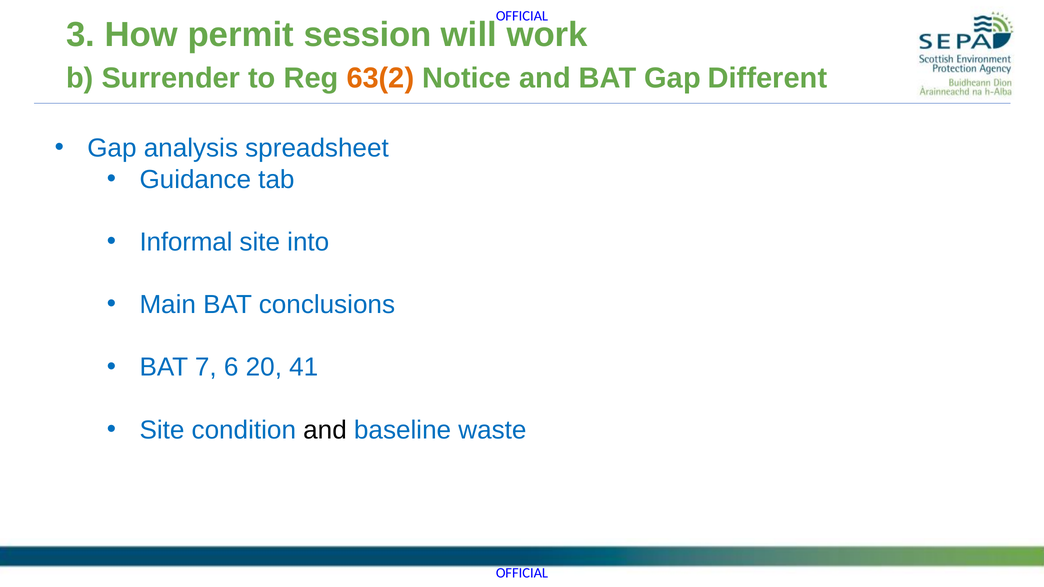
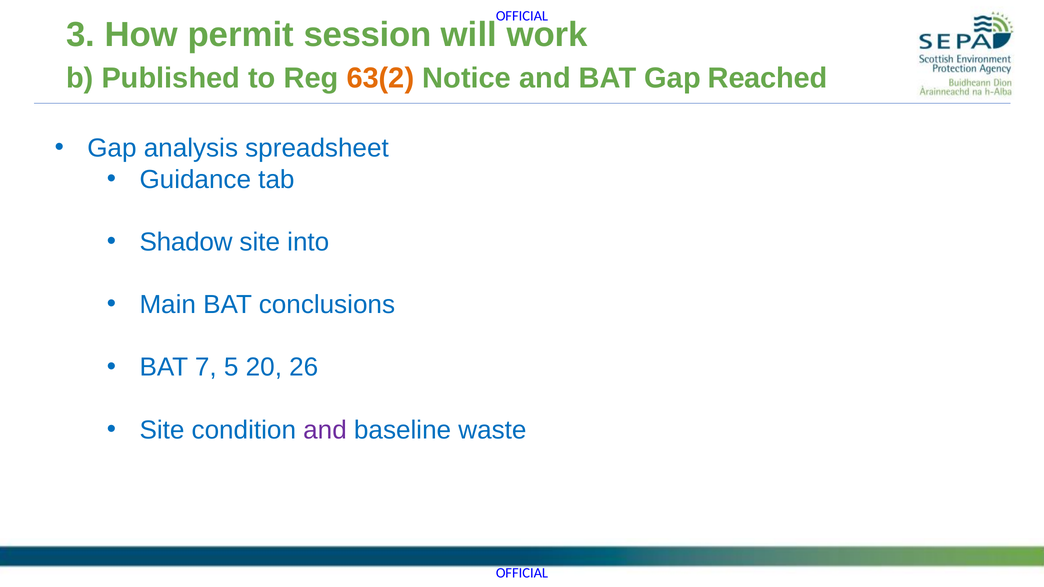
Surrender: Surrender -> Published (171, 78)
Different: Different -> Reached (768, 78)
Informal: Informal -> Shadow (186, 242)
6: 6 -> 5 (231, 368)
41: 41 -> 26 (304, 368)
and colour: black -> purple (325, 430)
